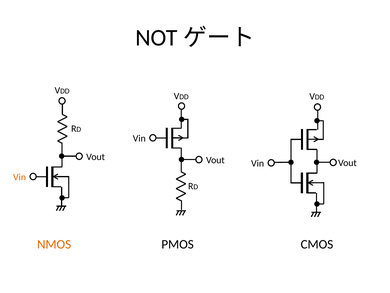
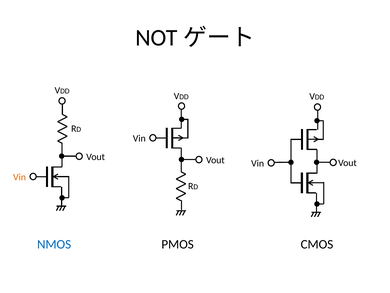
NMOS colour: orange -> blue (54, 244)
